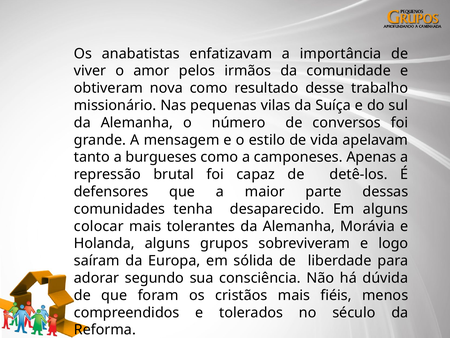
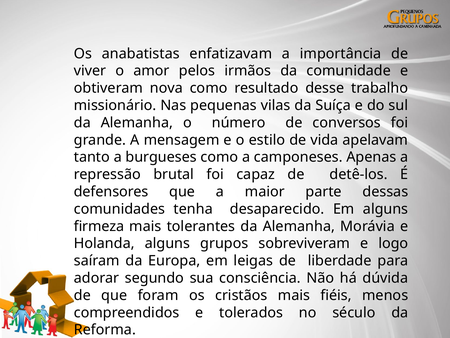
colocar: colocar -> firmeza (99, 226)
sólida: sólida -> leigas (253, 260)
